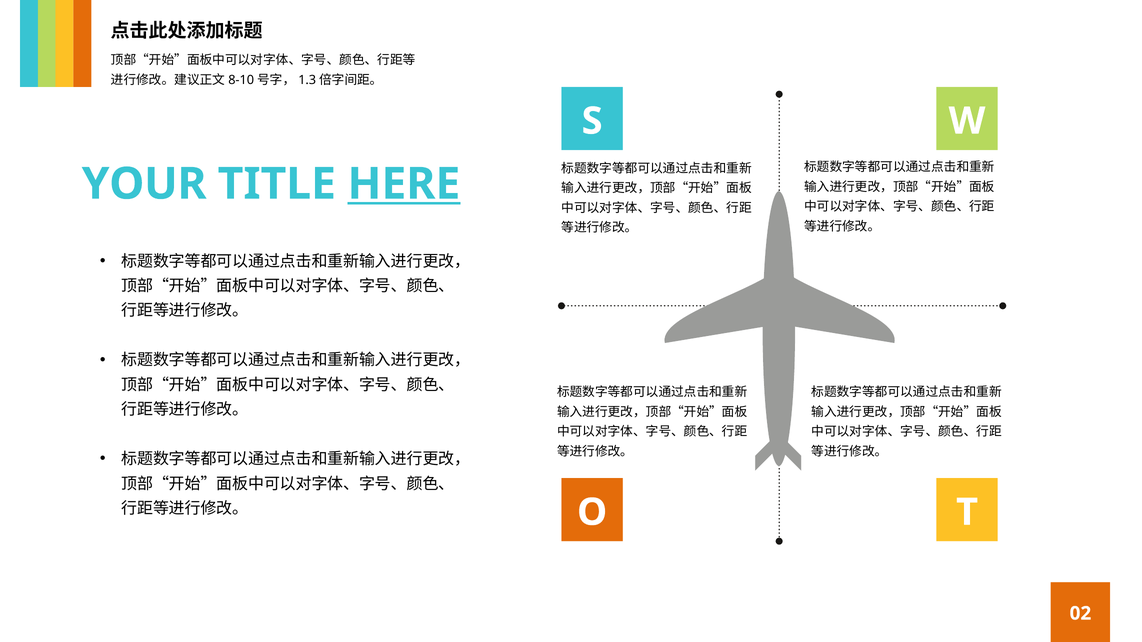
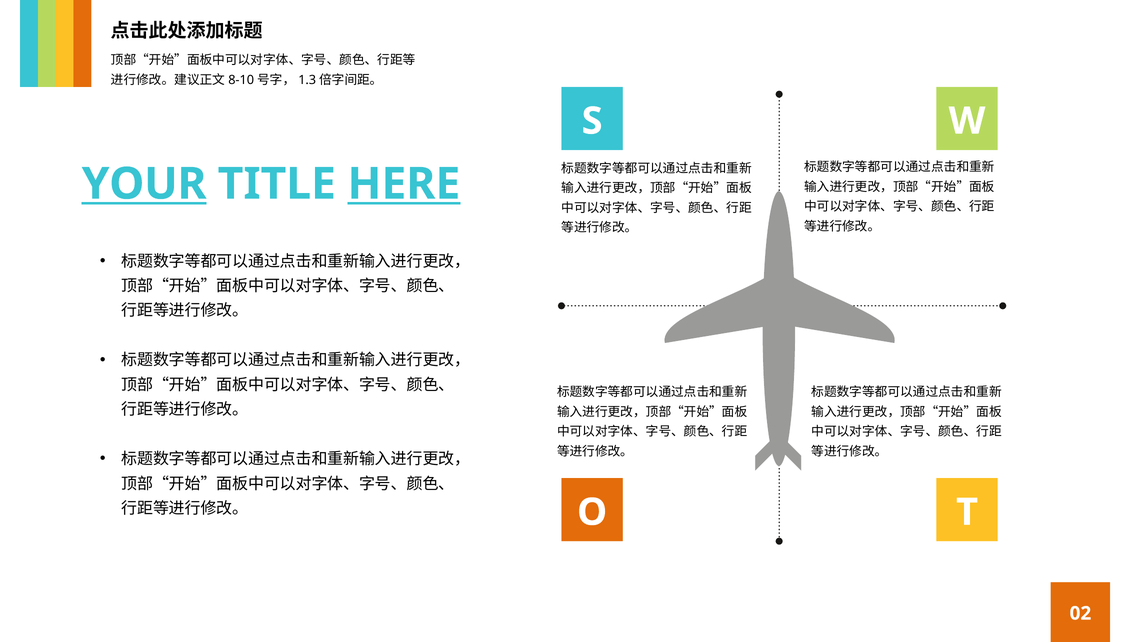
YOUR underline: none -> present (144, 184)
